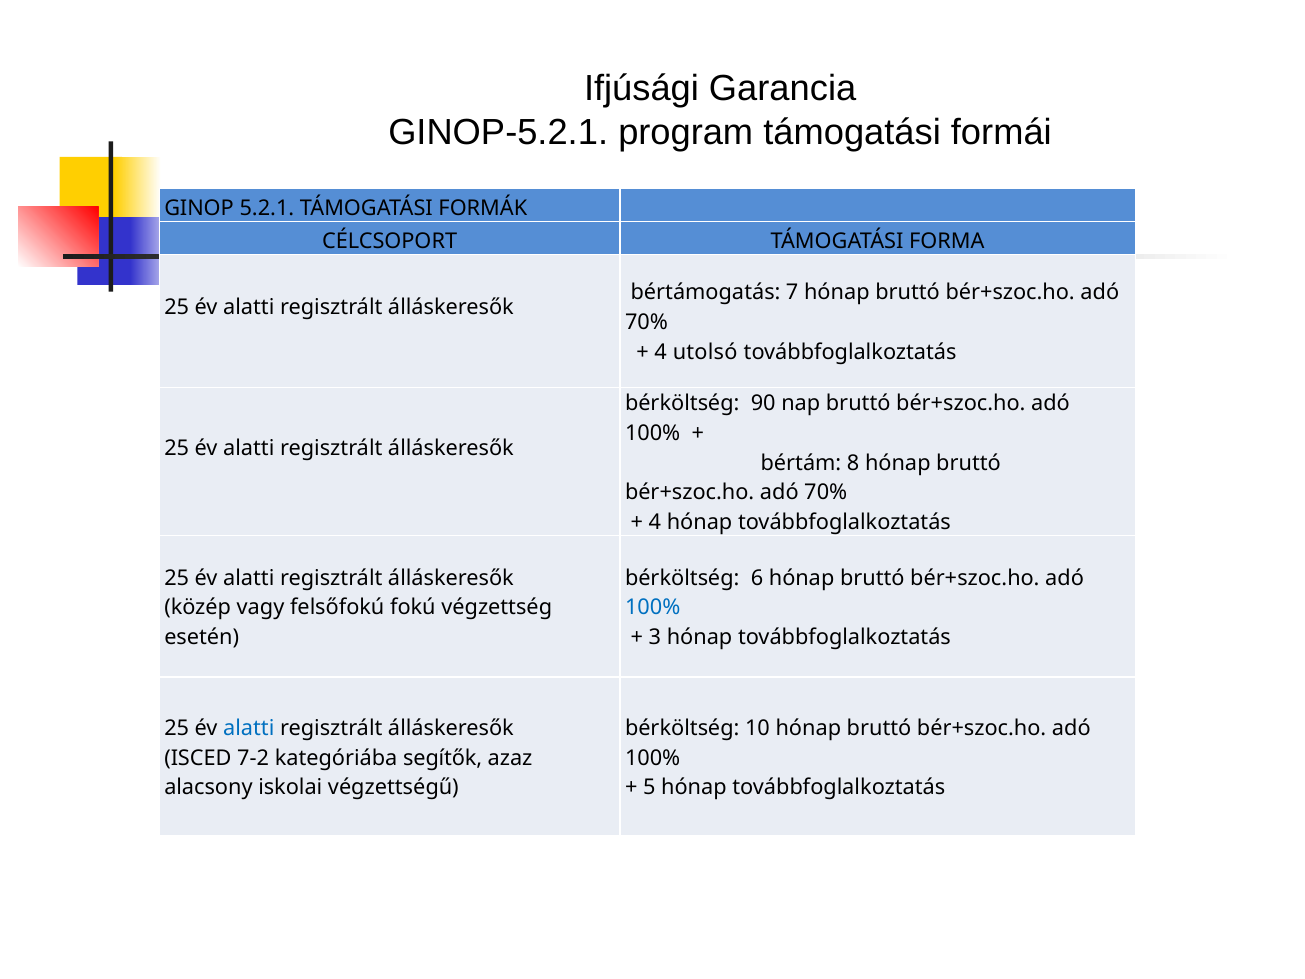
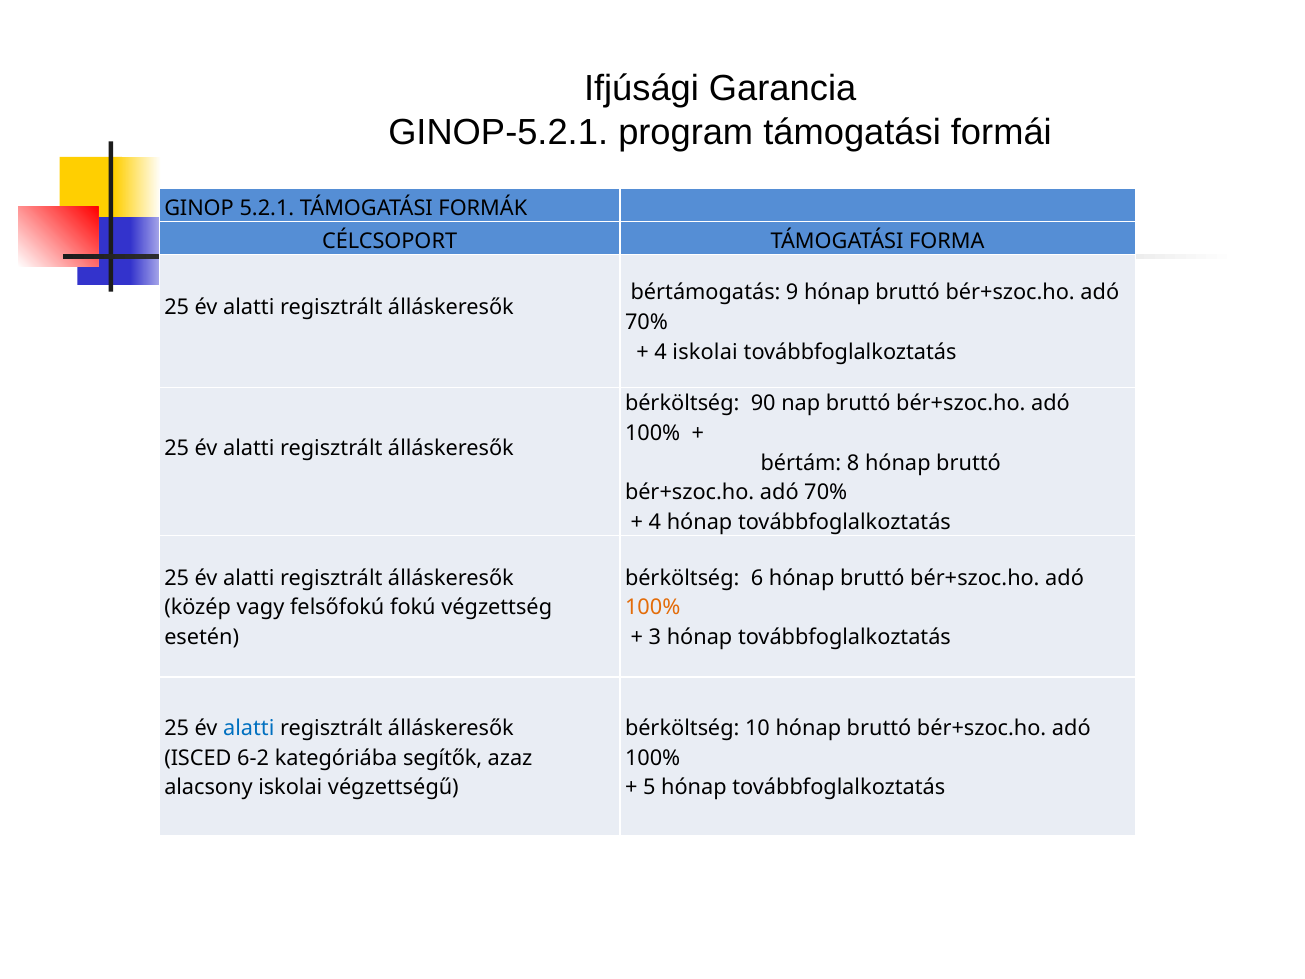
7: 7 -> 9 (792, 293)
4 utolsó: utolsó -> iskolai (705, 352)
100% colour: blue -> orange (653, 608)
7-2: 7-2 -> 6-2 (253, 758)
